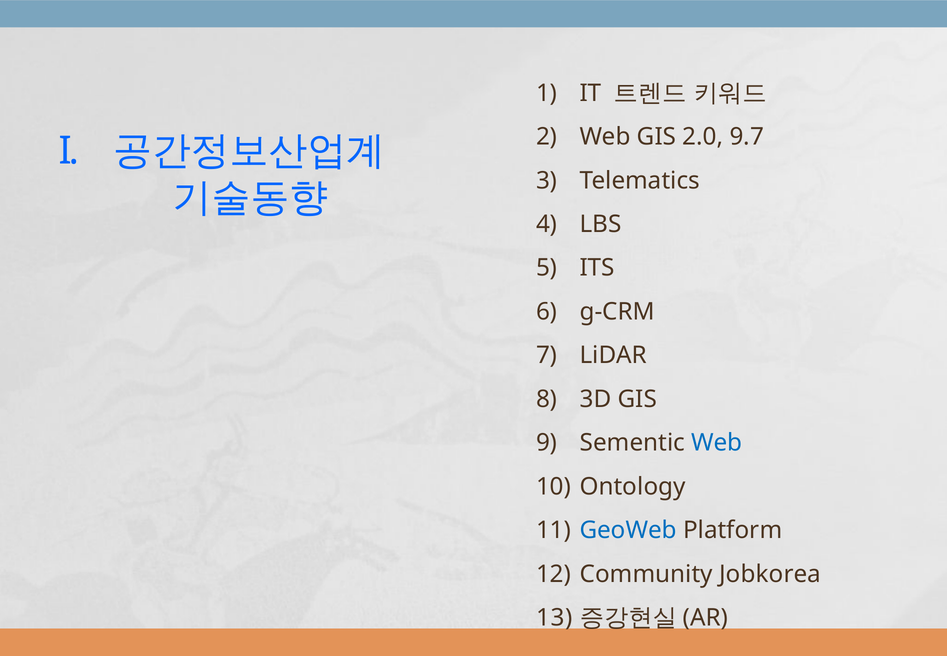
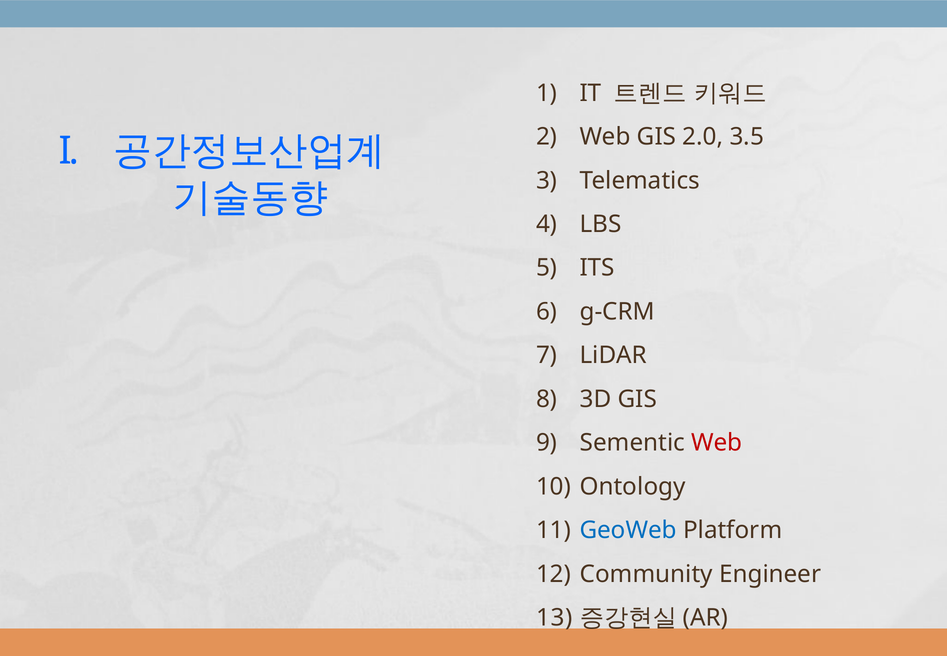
9.7: 9.7 -> 3.5 (747, 137)
Web colour: blue -> red (717, 443)
Jobkorea: Jobkorea -> Engineer (770, 574)
